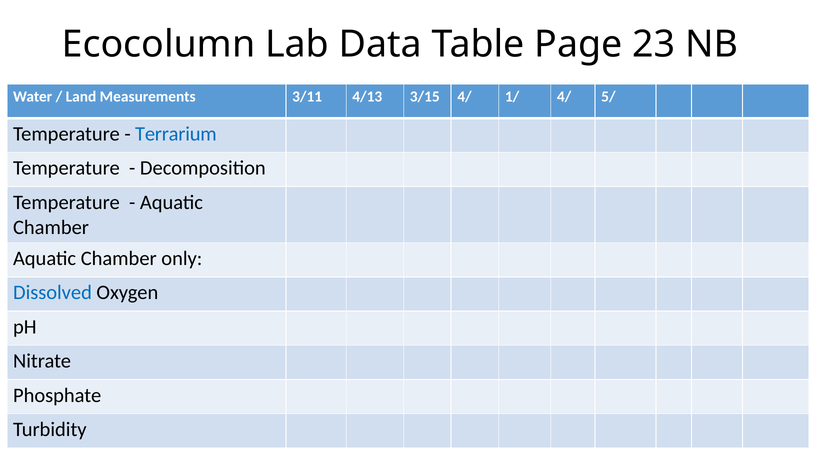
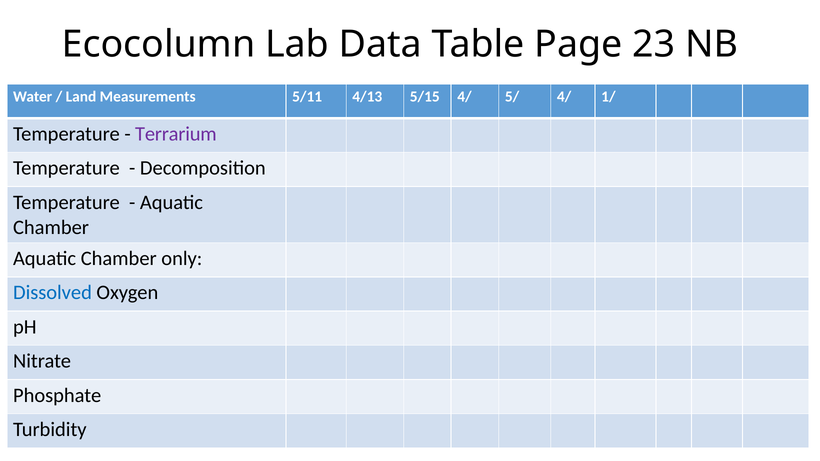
3/11: 3/11 -> 5/11 (307, 97)
3/15: 3/15 -> 5/15 (425, 97)
1/: 1/ -> 5/ (512, 97)
5/: 5/ -> 1/ (608, 97)
Terrarium colour: blue -> purple (176, 134)
